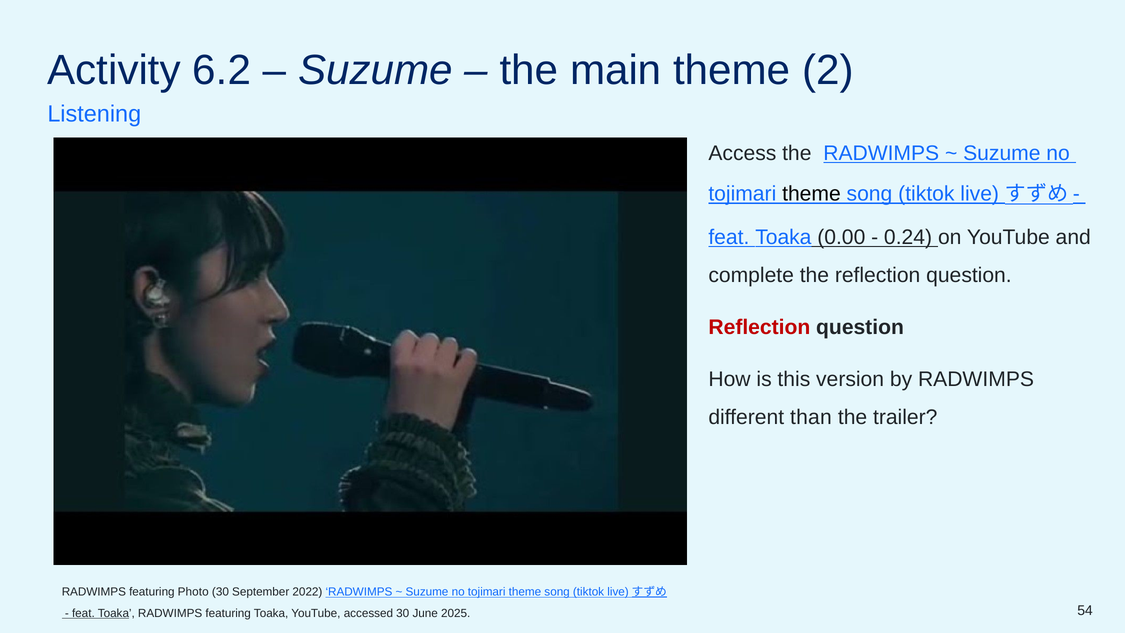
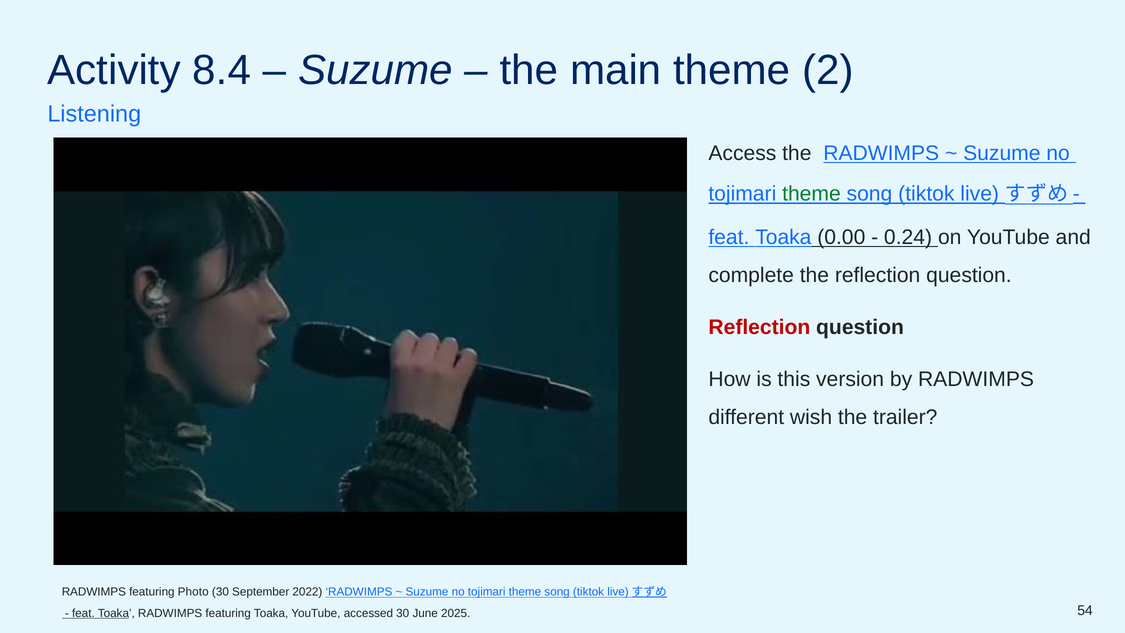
6.2: 6.2 -> 8.4 (222, 70)
theme colour: black -> green (811, 194)
than: than -> wish (811, 417)
